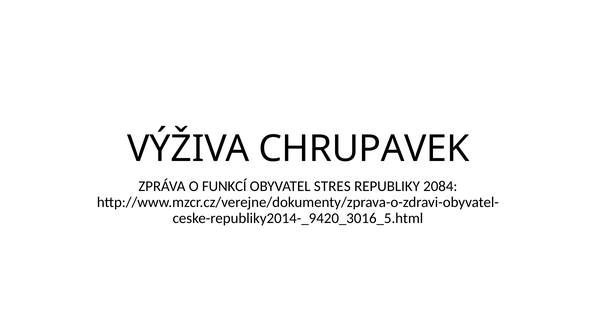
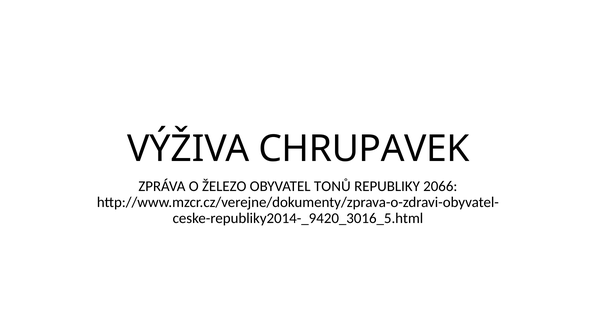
FUNKCÍ: FUNKCÍ -> ŽELEZO (224, 186)
STRES: STRES -> TONŮ (332, 186)
2084: 2084 -> 2066 (440, 186)
